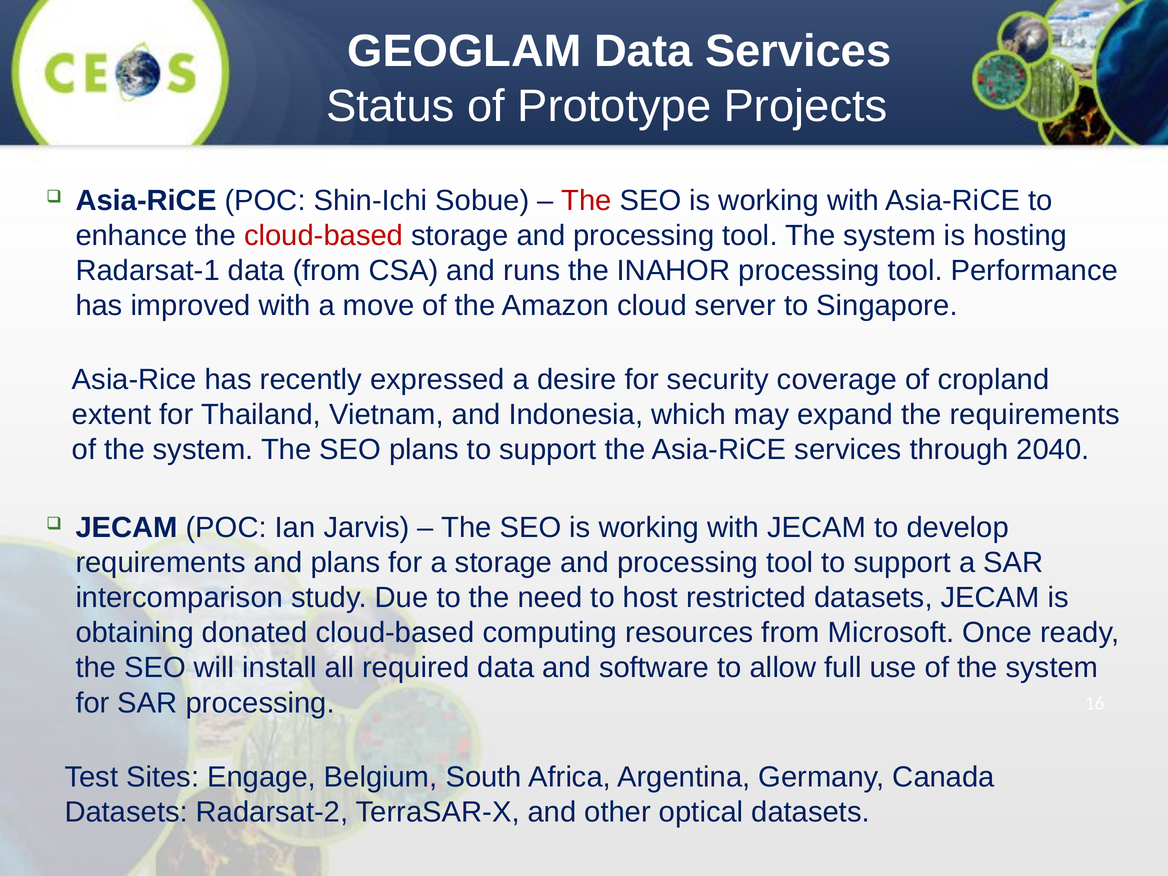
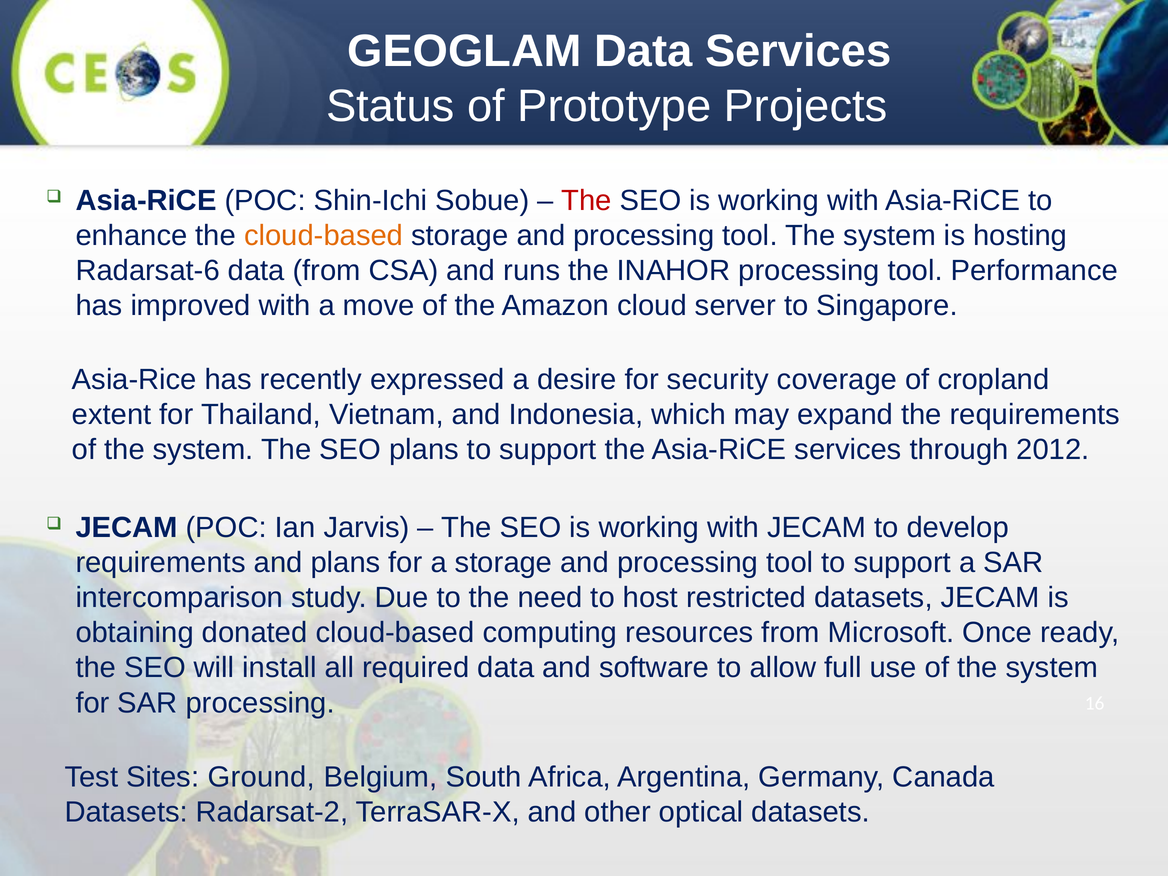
cloud-based colour: red -> orange (324, 236)
Radarsat-1: Radarsat-1 -> Radarsat-6 (148, 271)
2040: 2040 -> 2012 (1053, 450)
Engage: Engage -> Ground (261, 777)
